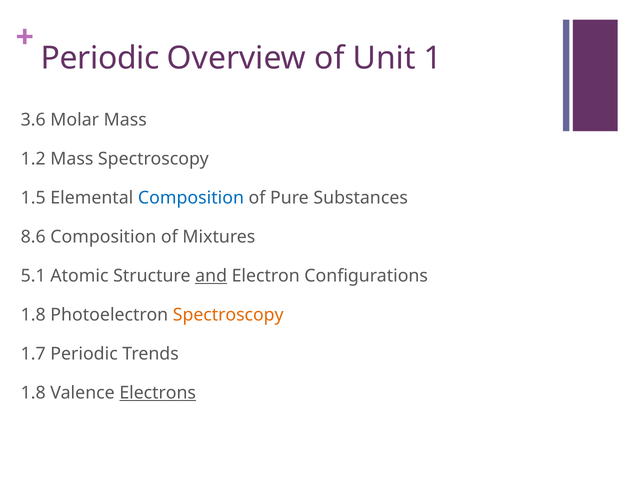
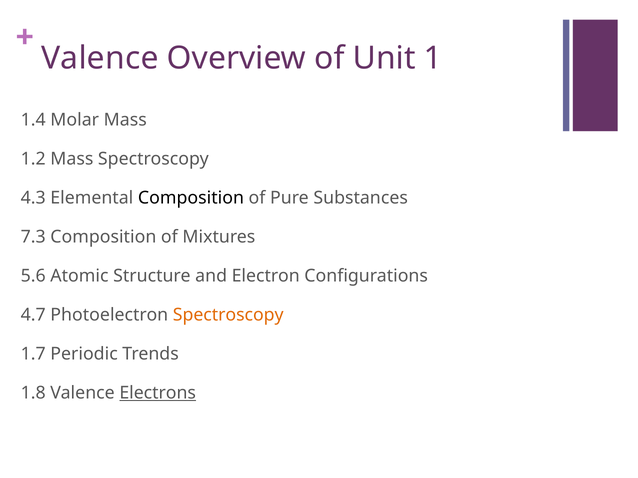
Periodic: Periodic -> Valence (100, 58)
3.6: 3.6 -> 1.4 (33, 120)
1.5: 1.5 -> 4.3 (33, 198)
Composition colour: blue -> black (191, 198)
8.6: 8.6 -> 7.3 (33, 237)
5.1: 5.1 -> 5.6 (33, 276)
and underline: present -> none (211, 276)
1.8: 1.8 -> 4.7 (33, 315)
